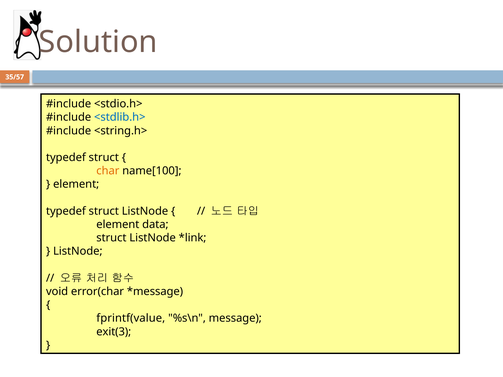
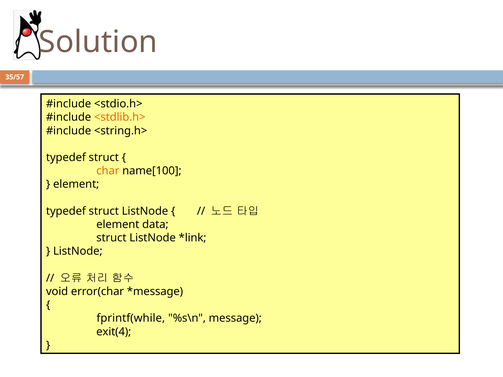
<stdlib.h> colour: blue -> orange (120, 117)
fprintf(value: fprintf(value -> fprintf(while (131, 318)
exit(3: exit(3 -> exit(4 (114, 332)
